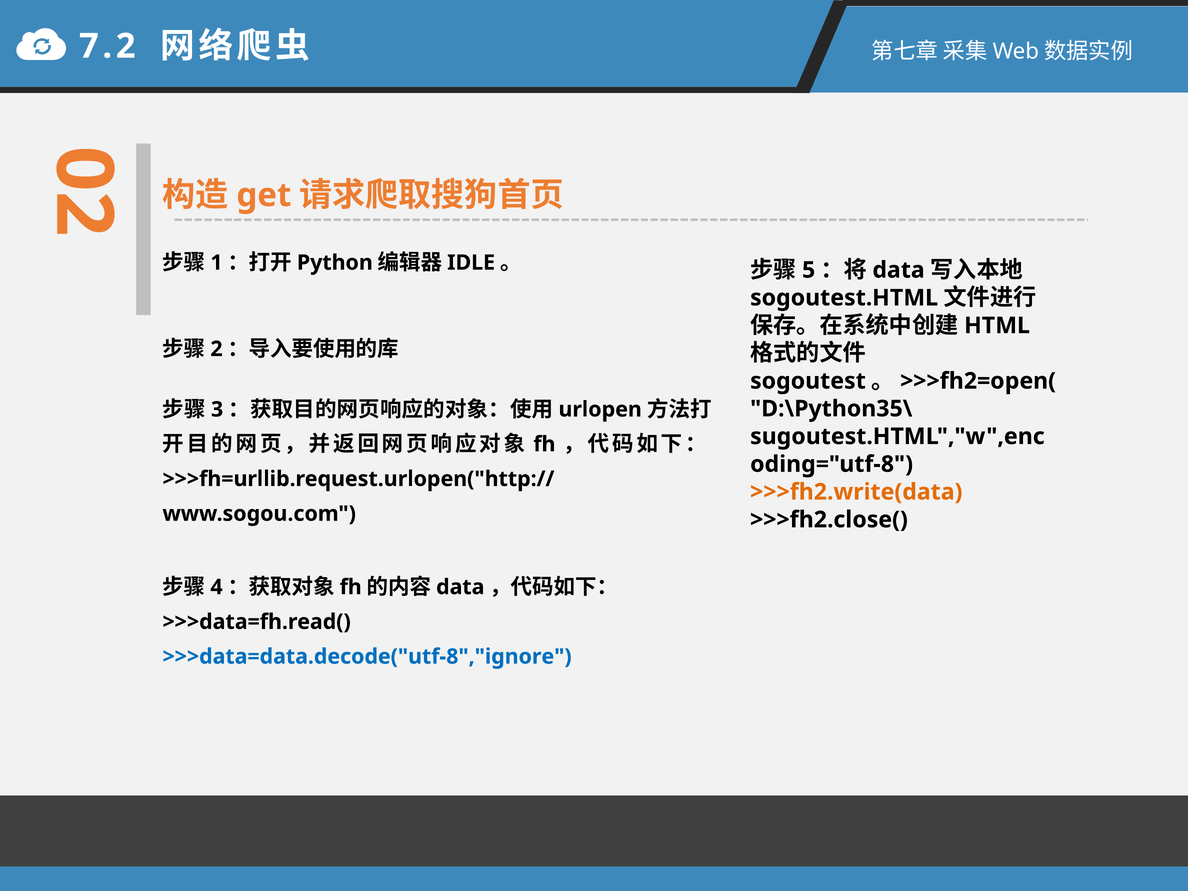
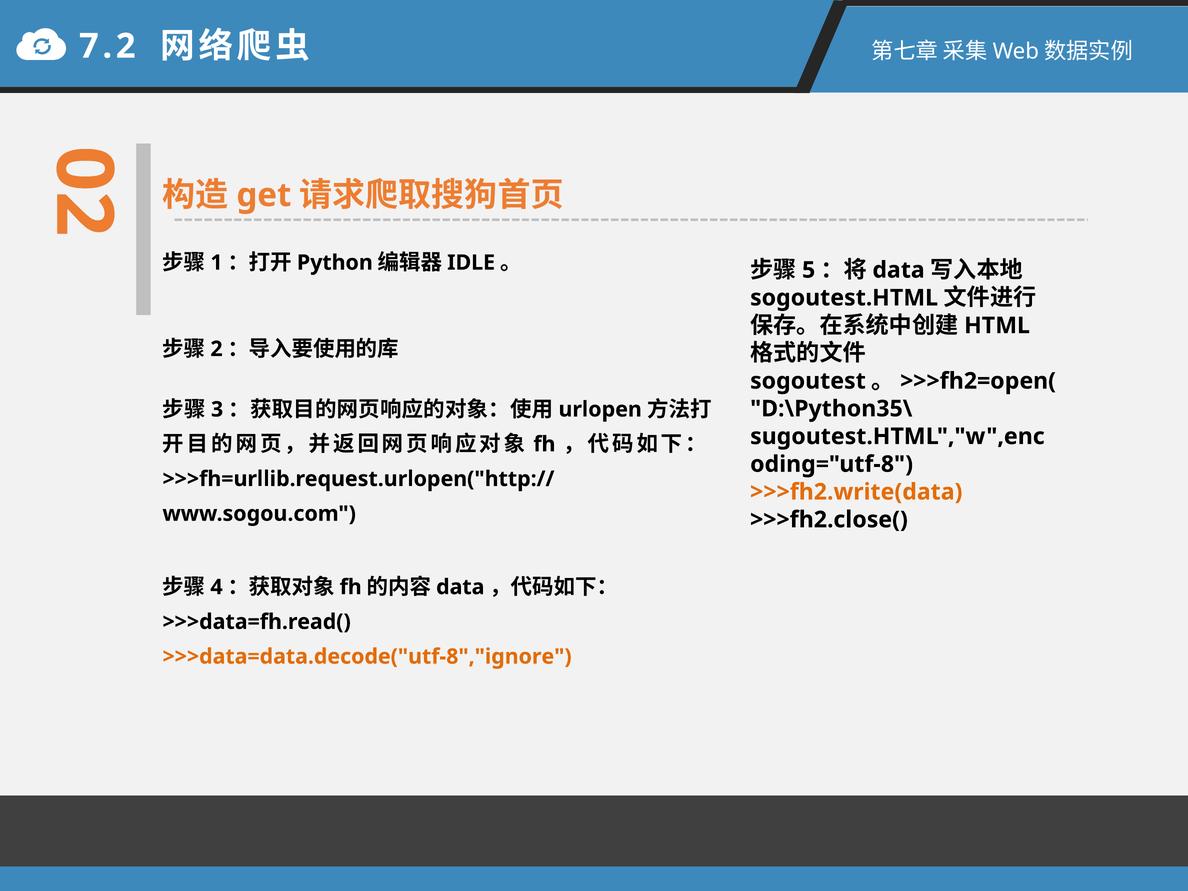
>>>data=data.decode("utf-8","ignore colour: blue -> orange (367, 657)
